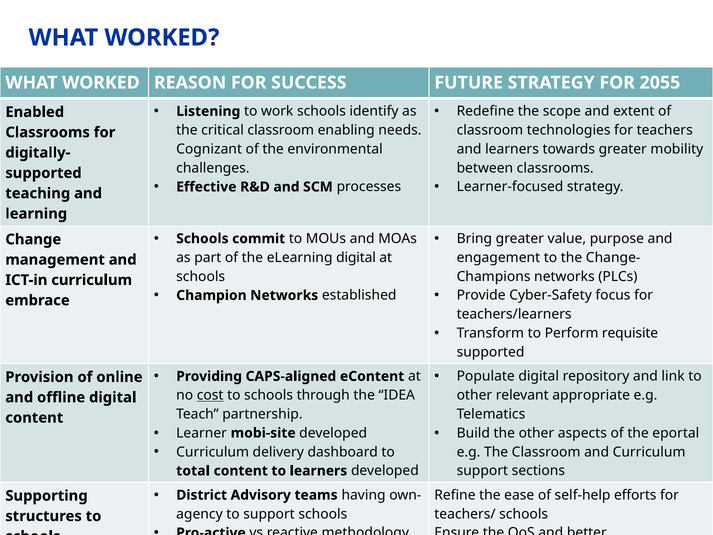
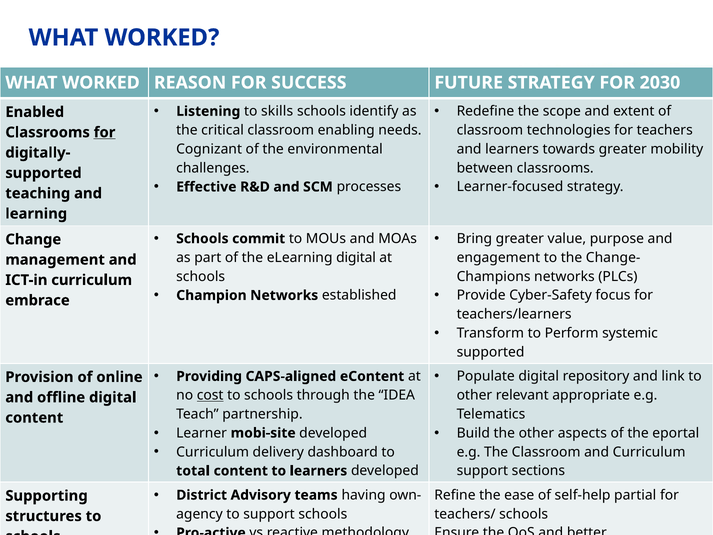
2055: 2055 -> 2030 (660, 83)
to work: work -> skills (277, 111)
for underline: none -> present (105, 132)
Perform requisite: requisite -> systemic (630, 333)
efforts: efforts -> partial (635, 495)
